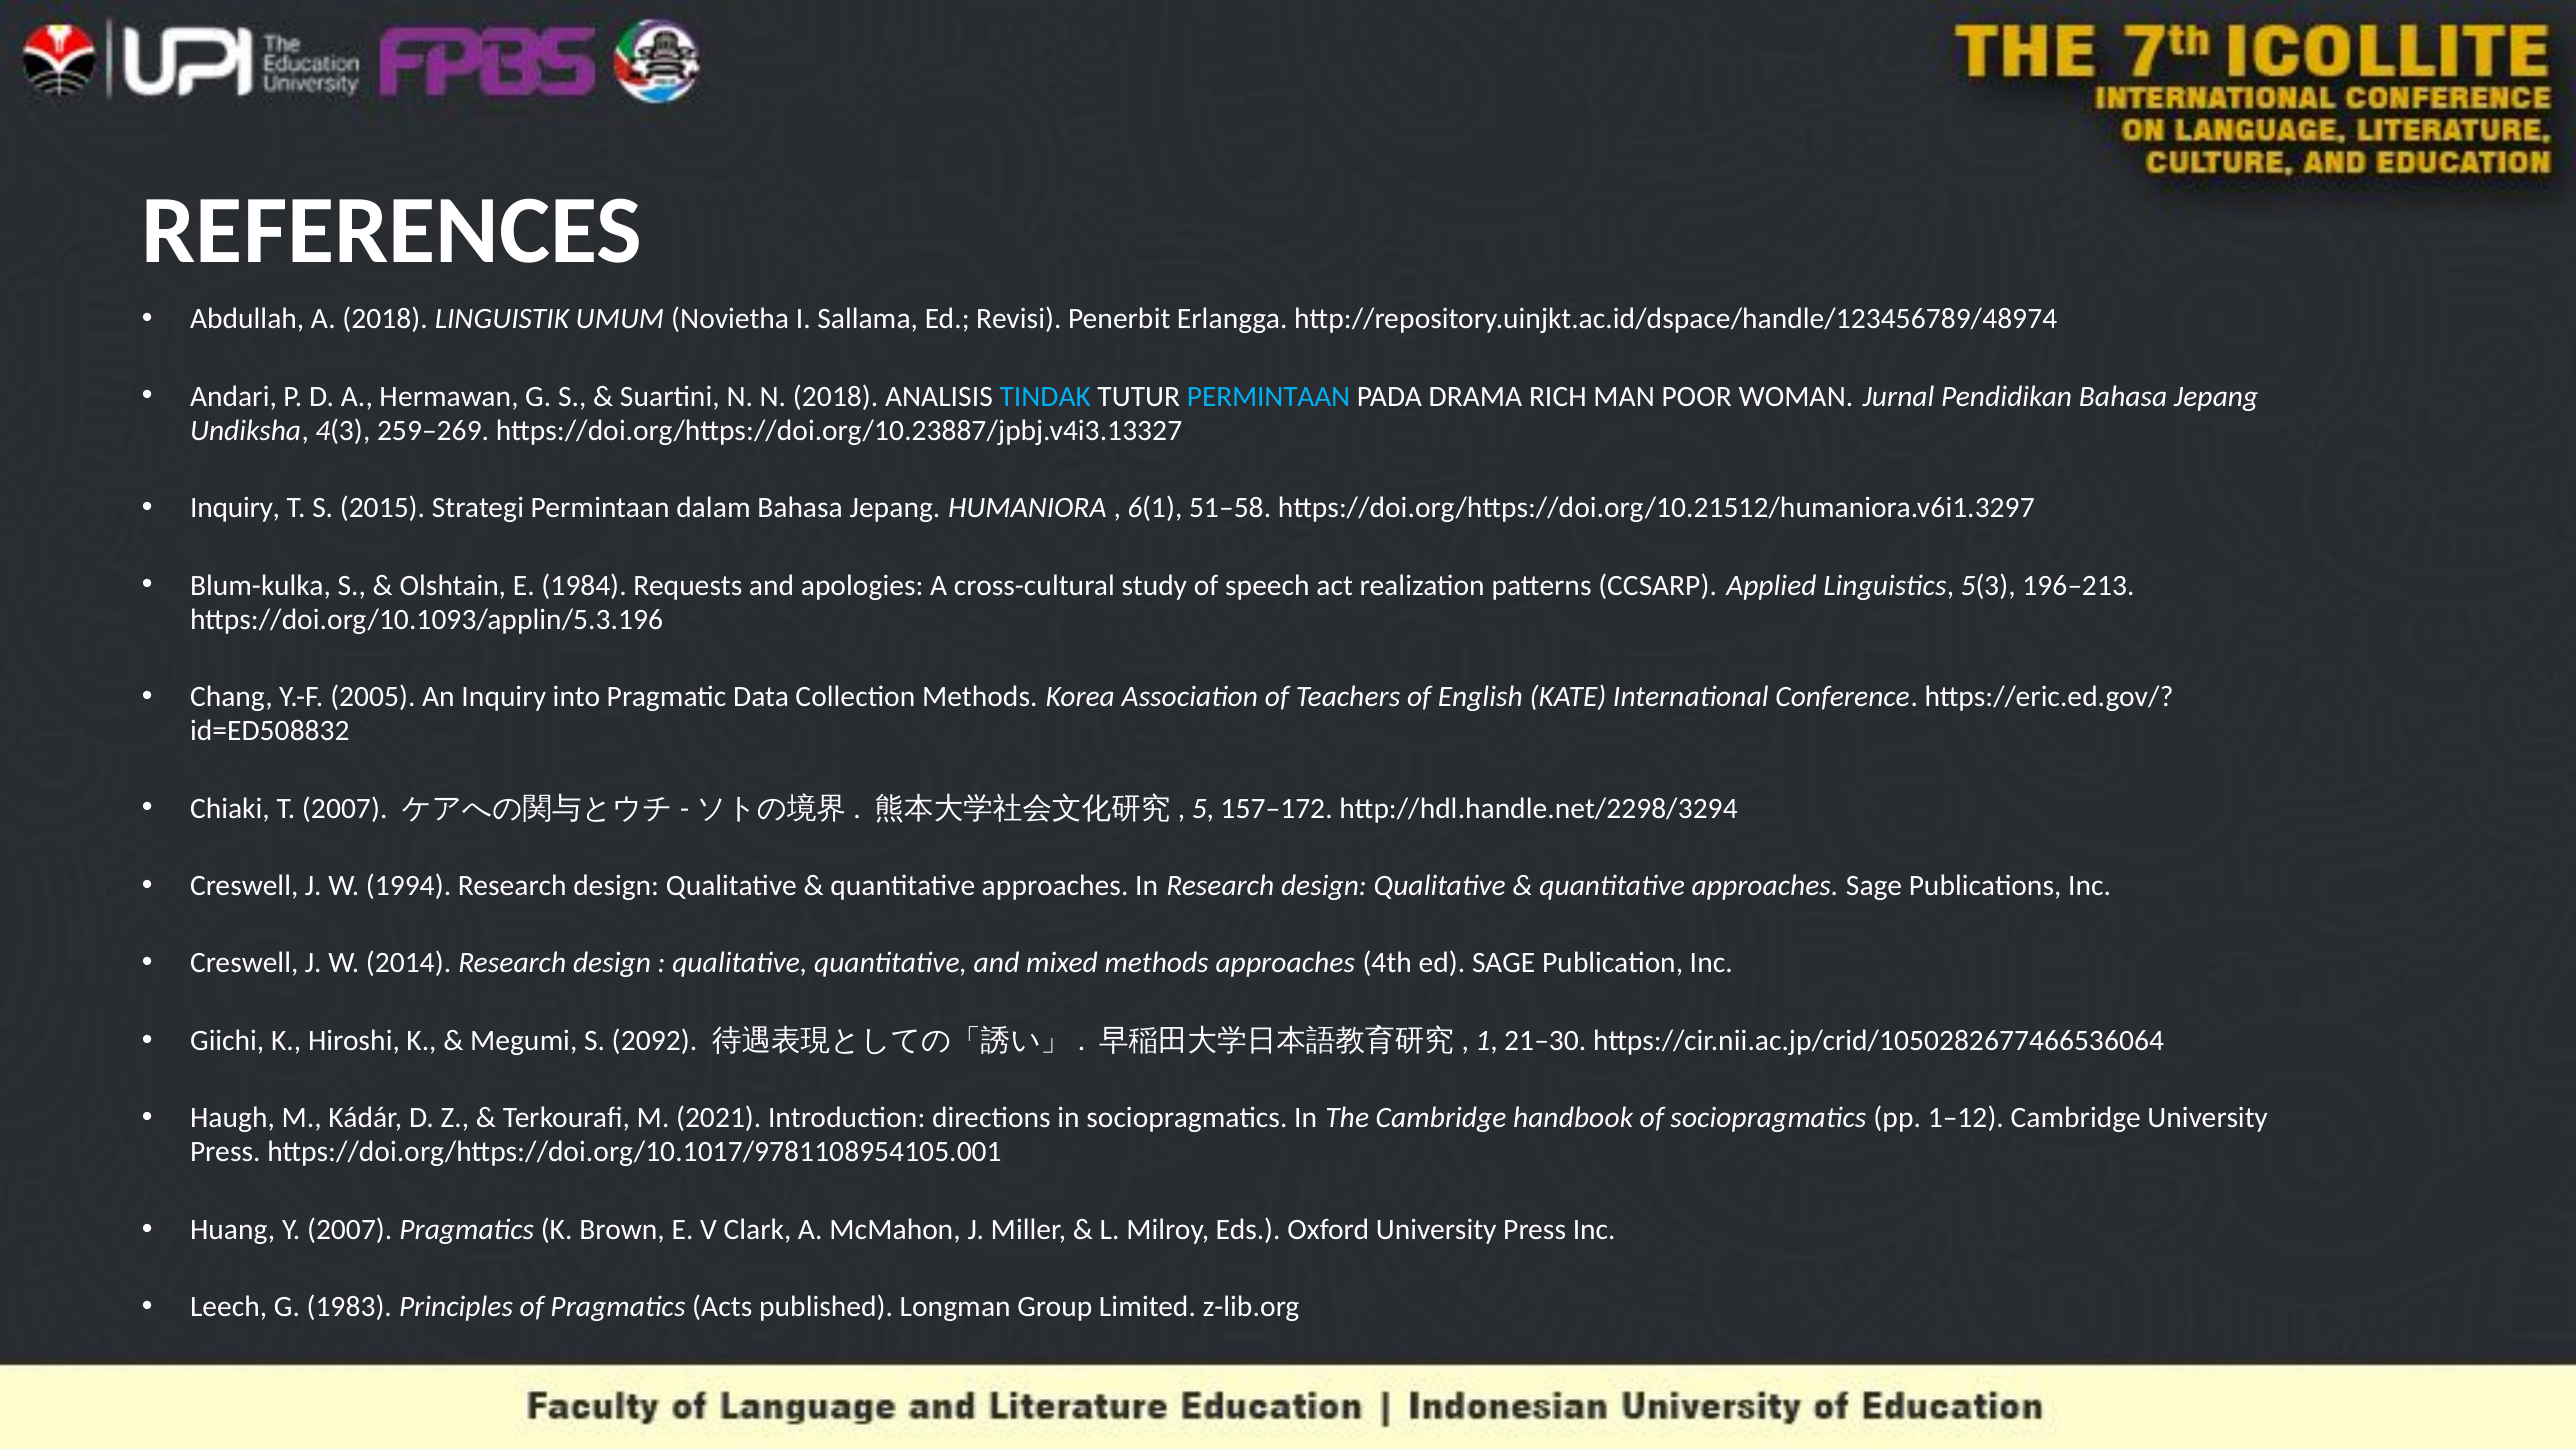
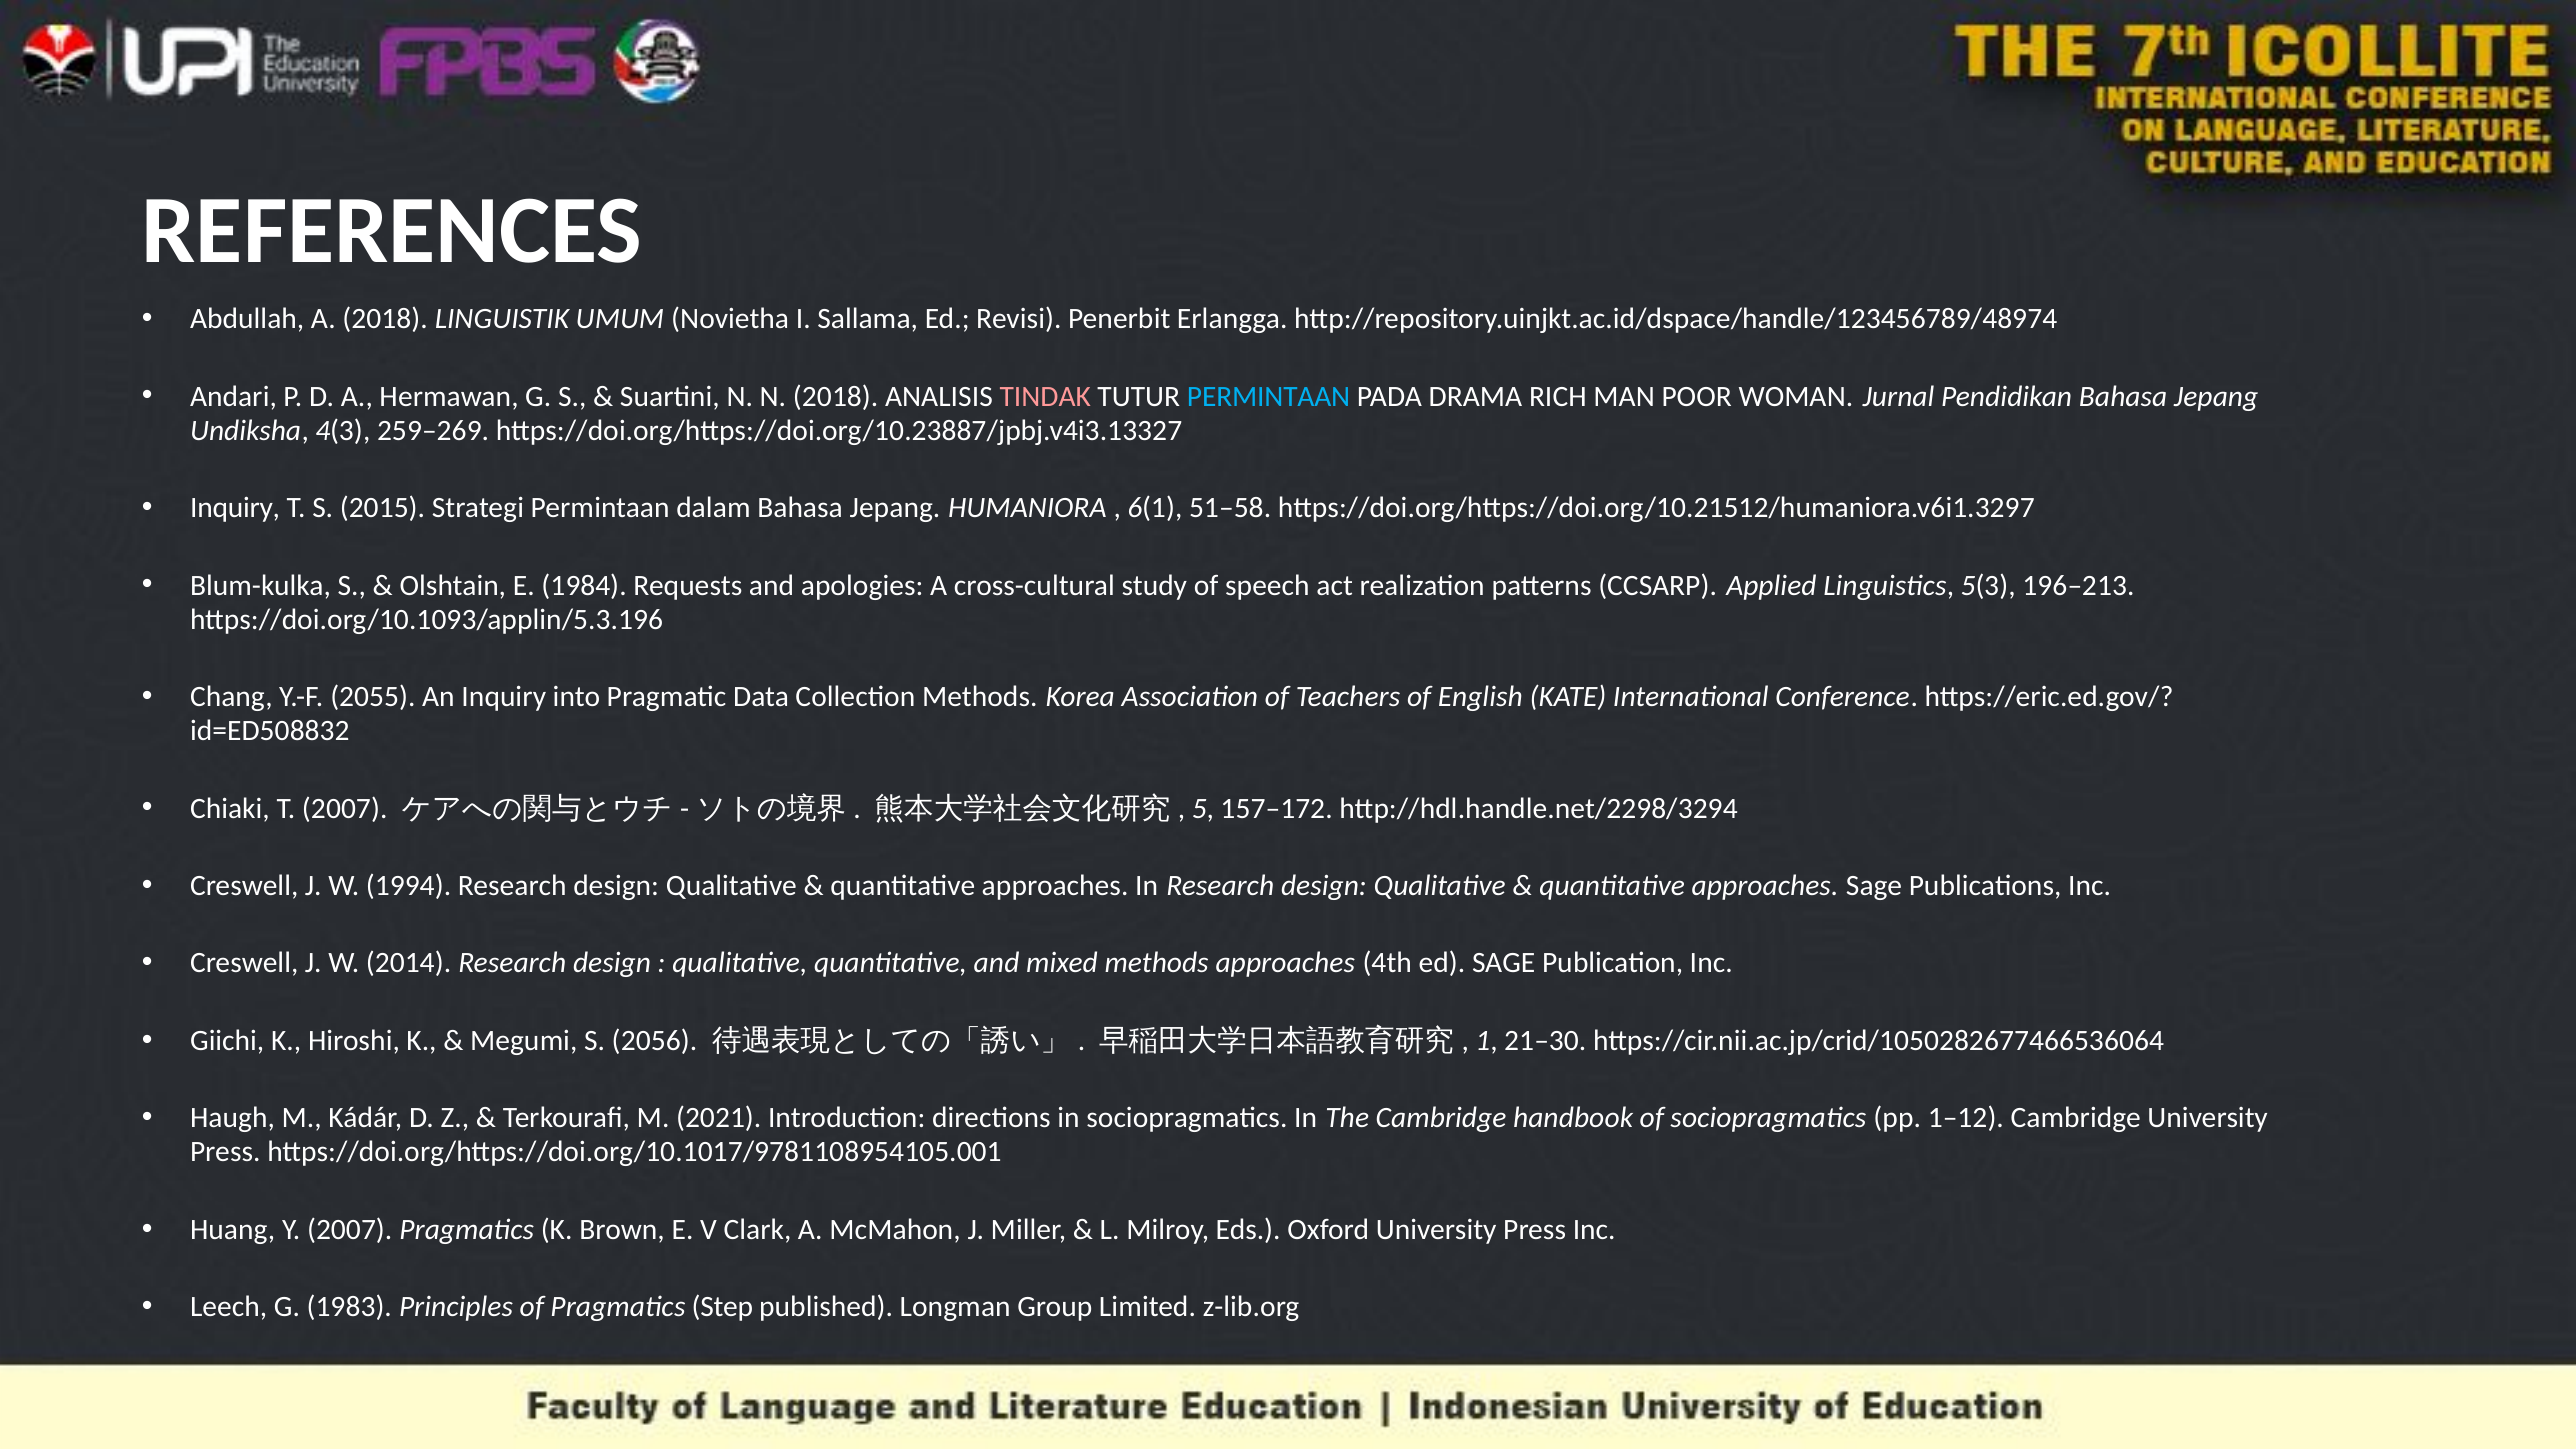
TINDAK colour: light blue -> pink (1045, 396)
2005: 2005 -> 2055 (373, 697)
2092: 2092 -> 2056 (654, 1041)
Acts: Acts -> Step (722, 1307)
